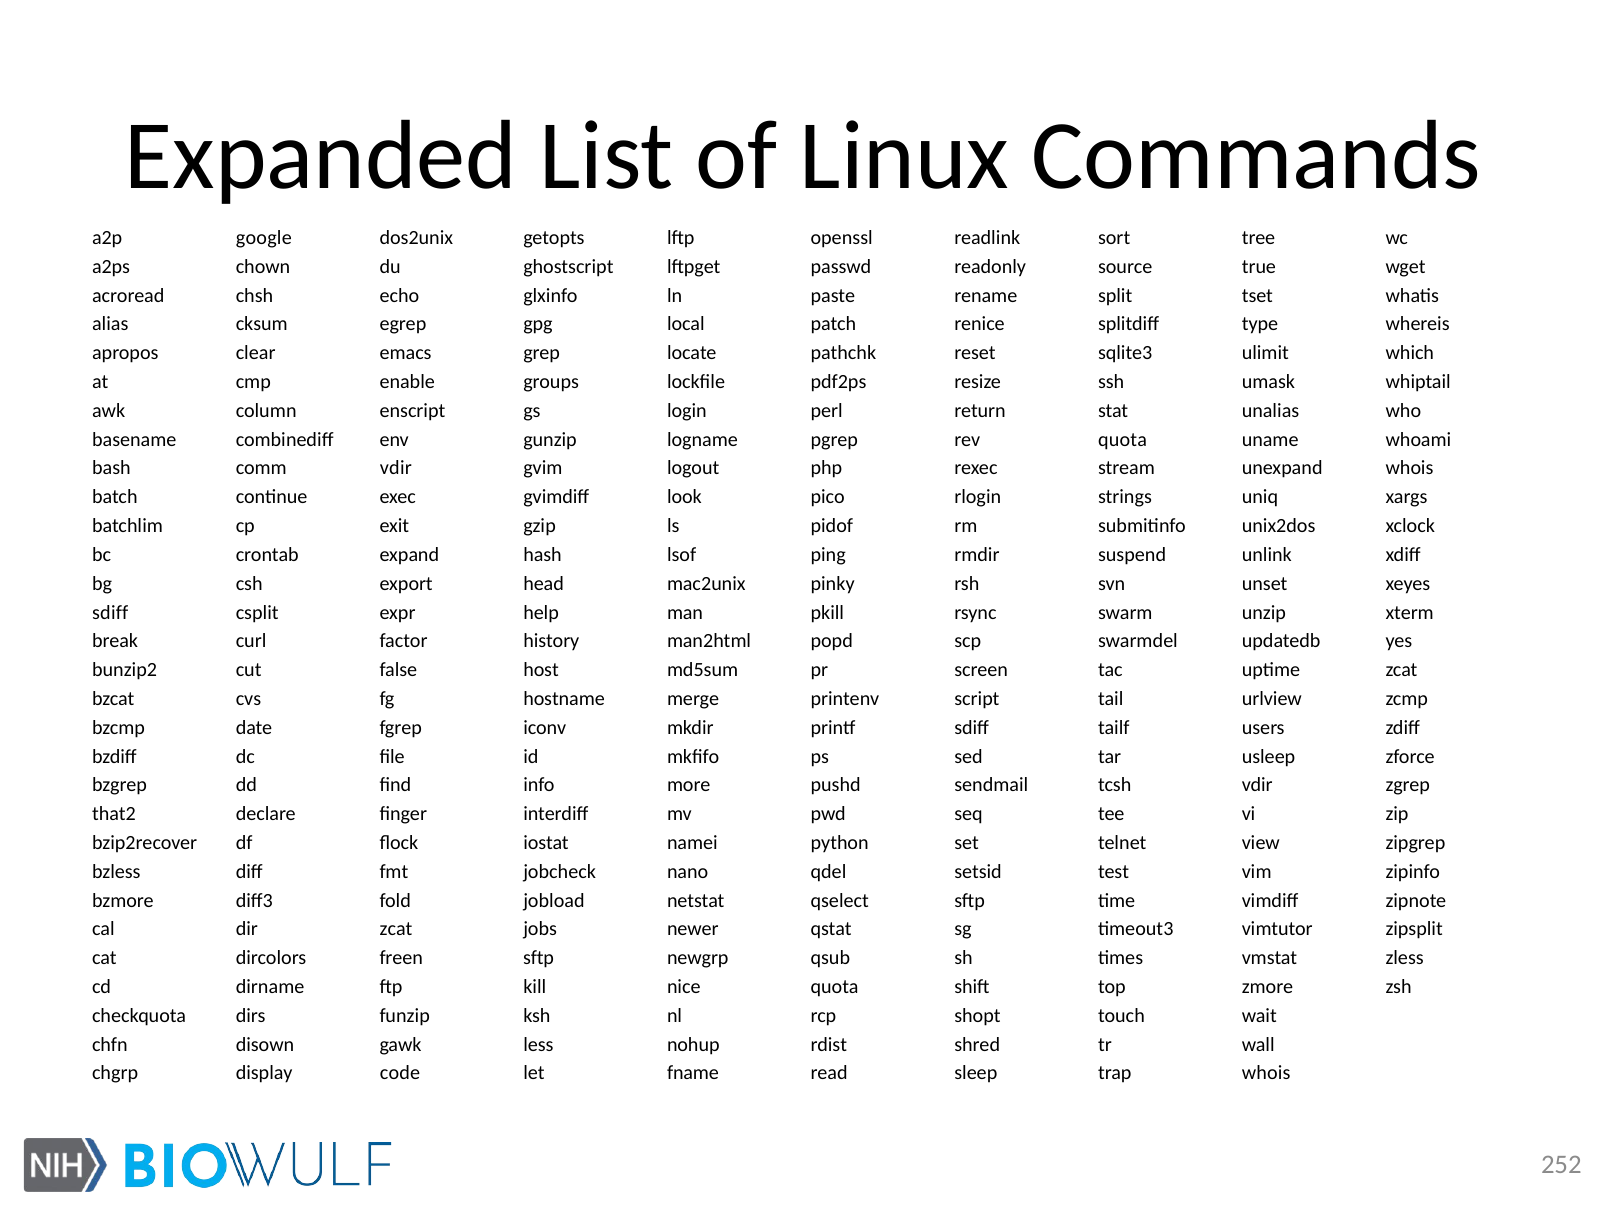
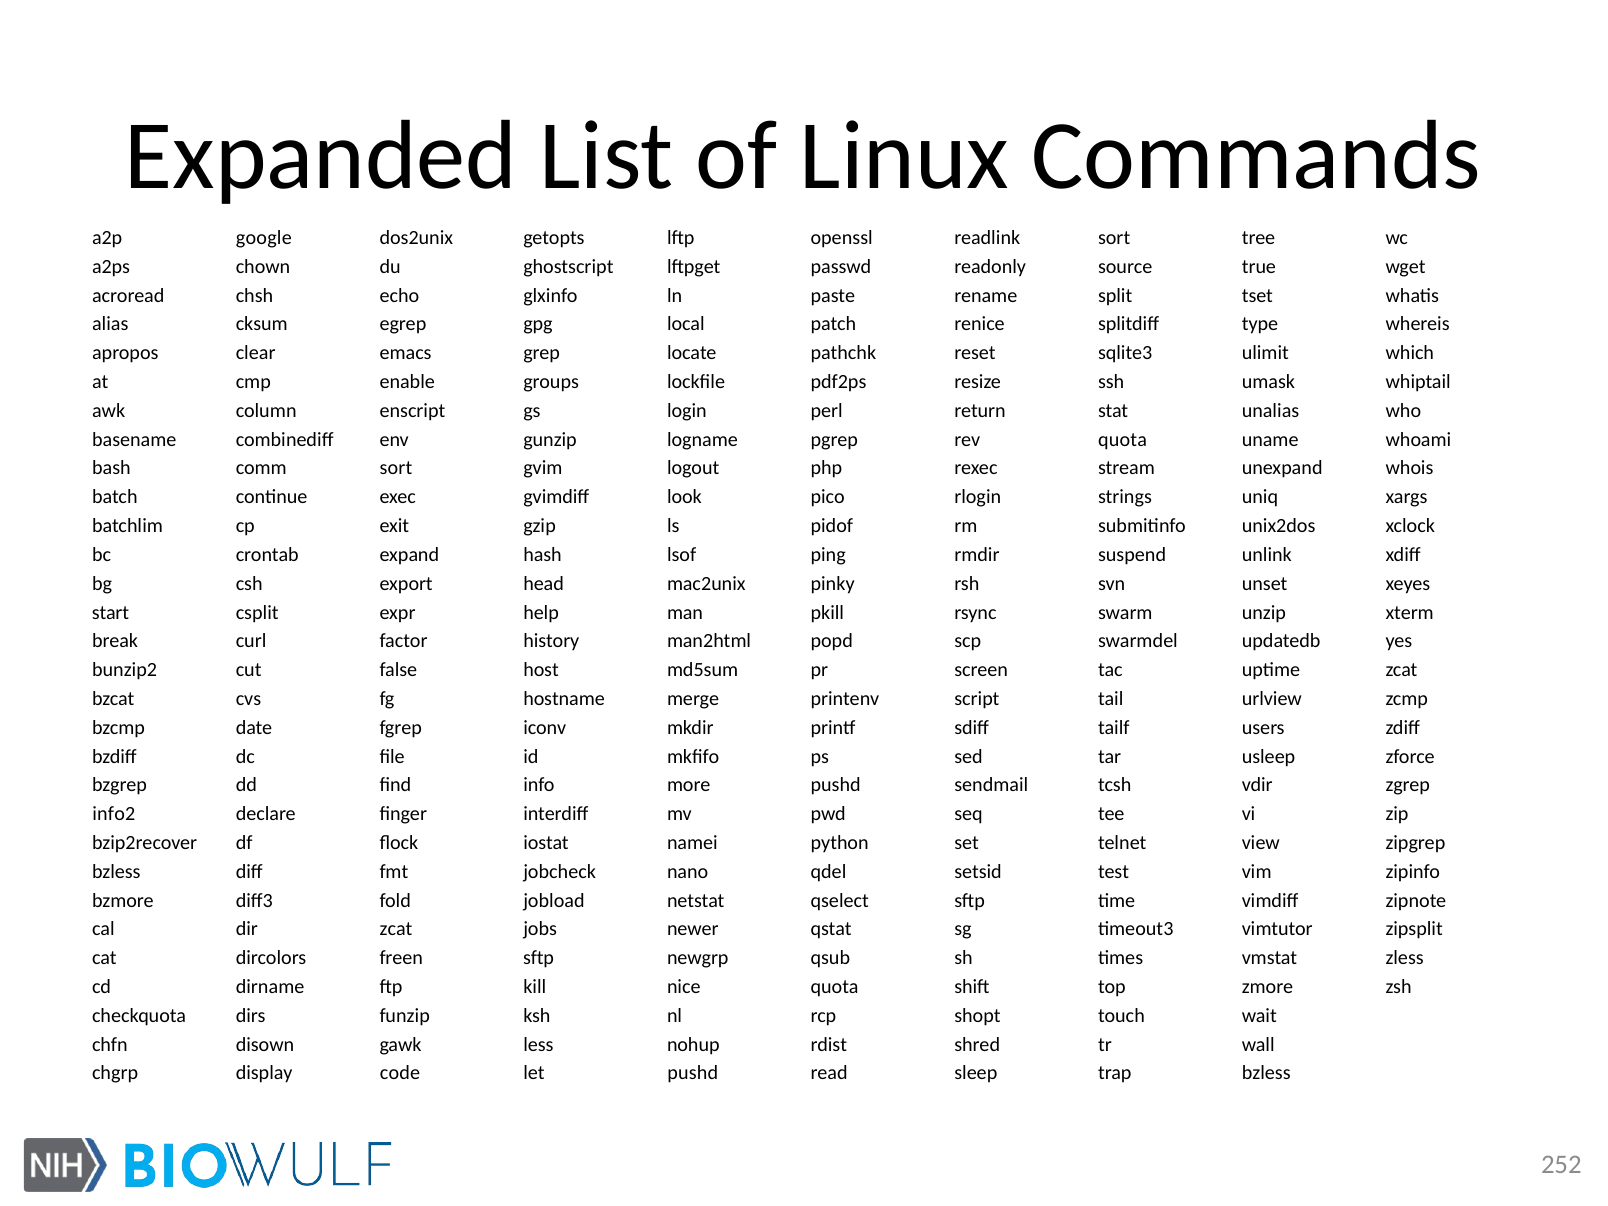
comm vdir: vdir -> sort (396, 468)
sdiff: sdiff -> start (110, 612)
that2: that2 -> info2 (114, 814)
let fname: fname -> pushd (693, 1073)
trap whois: whois -> bzless (1266, 1073)
